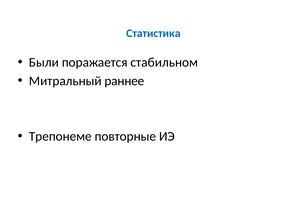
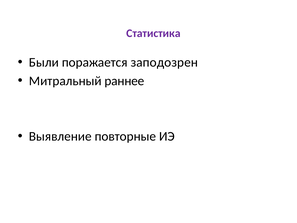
Статистика colour: blue -> purple (153, 33)
стабильном: стабильном -> заподозрен (164, 62)
Трепонеме: Трепонеме -> Выявление (60, 136)
